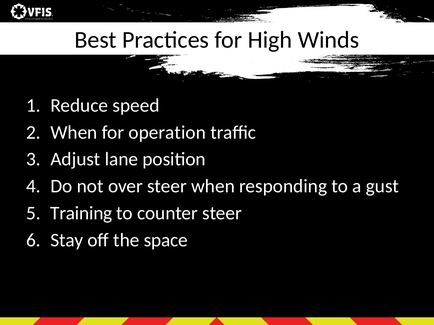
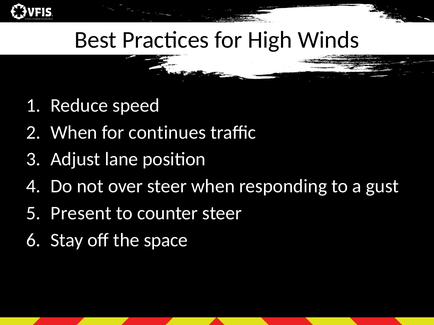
operation: operation -> continues (167, 133)
Training: Training -> Present (81, 214)
